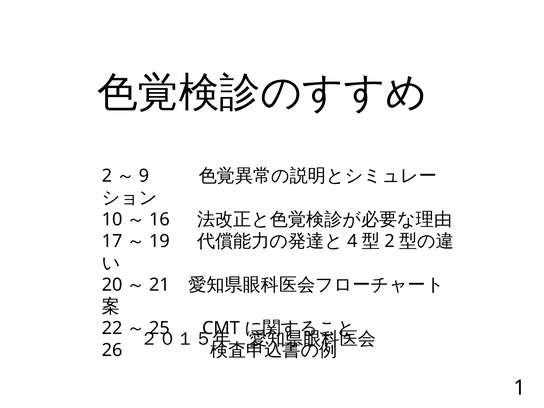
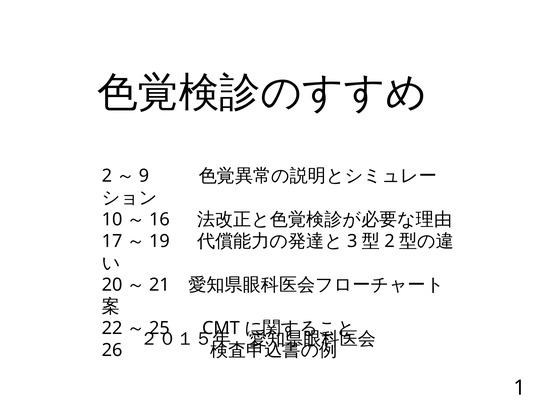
4: 4 -> 3 (352, 241)
